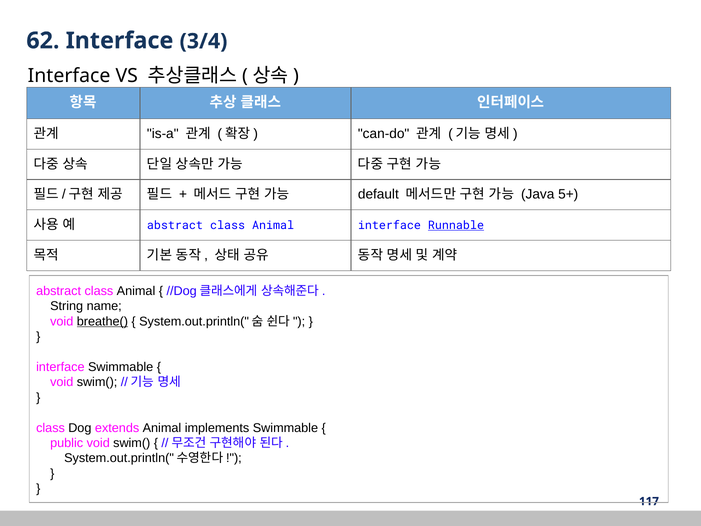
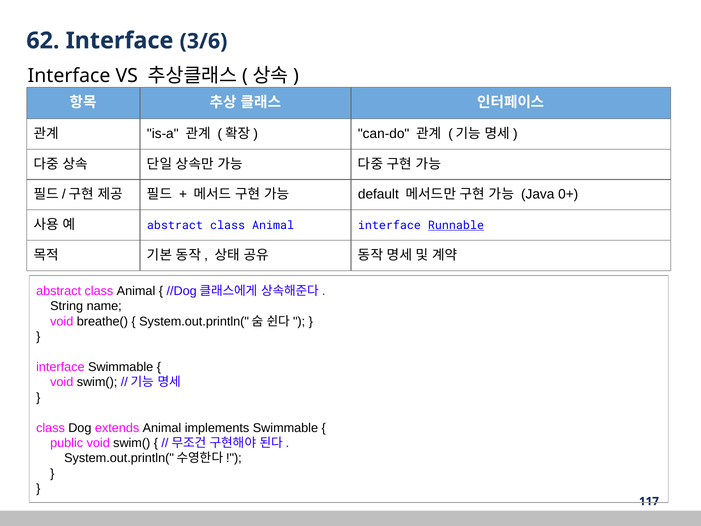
3/4: 3/4 -> 3/6 (203, 41)
5+: 5+ -> 0+ (568, 194)
breathe( underline: present -> none (102, 321)
